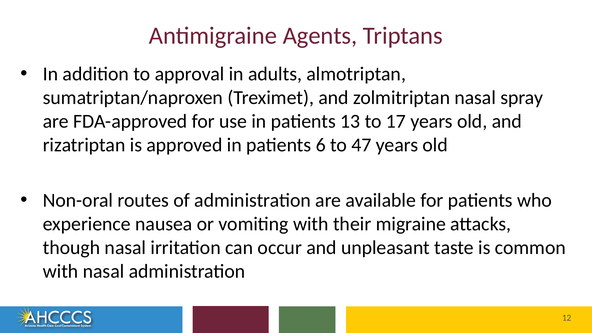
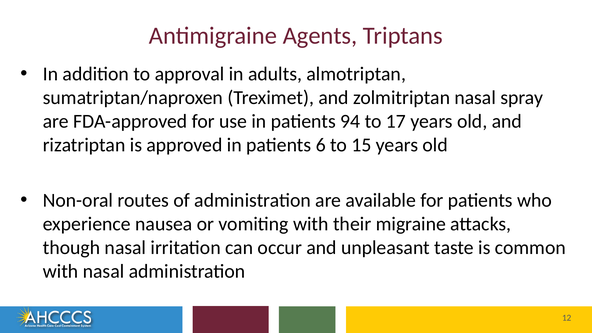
13: 13 -> 94 (350, 121)
47: 47 -> 15 (361, 145)
